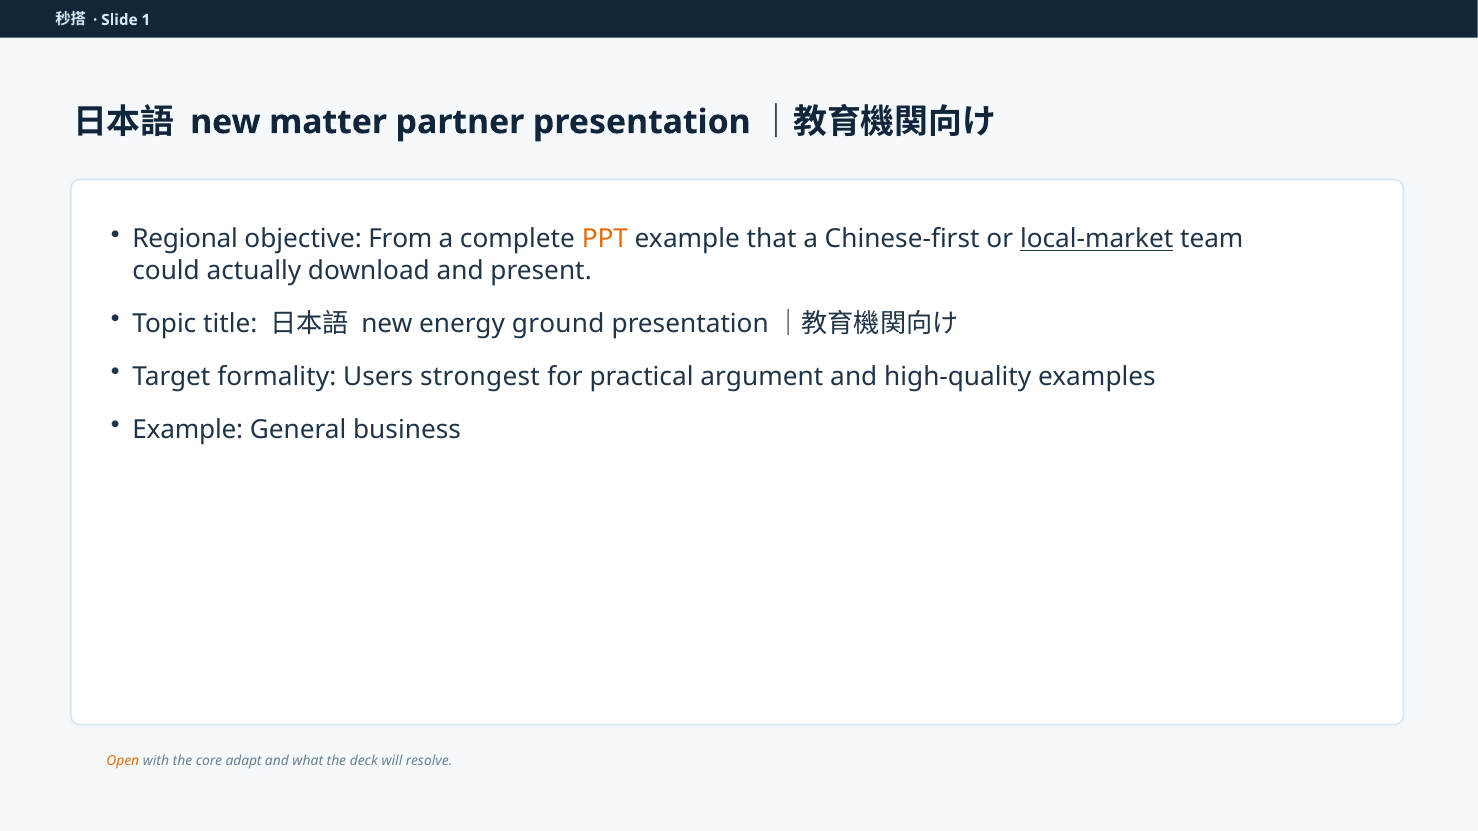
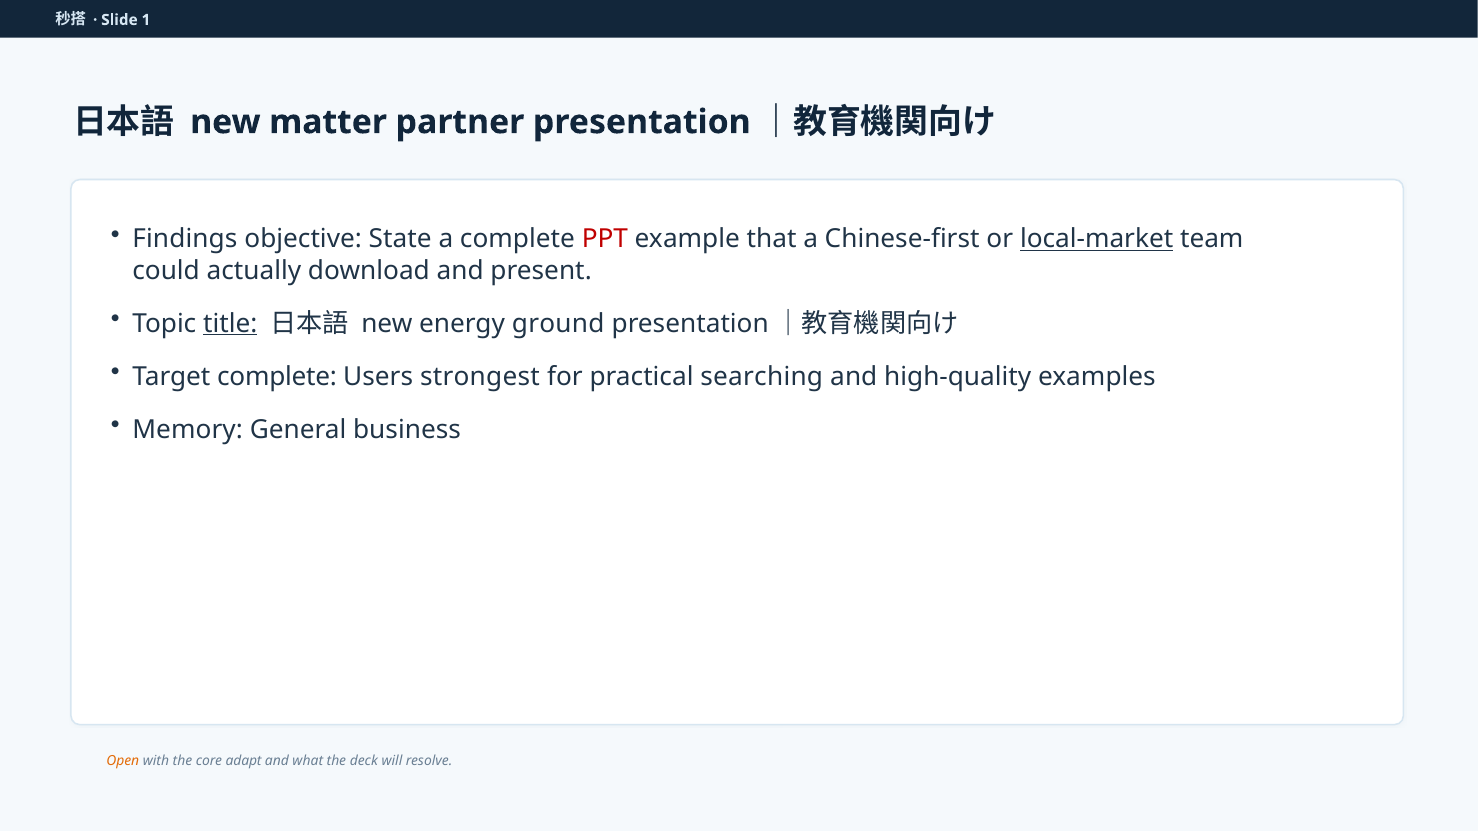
Regional: Regional -> Findings (185, 239)
From: From -> State (400, 239)
PPT colour: orange -> red (605, 239)
title underline: none -> present (230, 324)
Target formality: formality -> complete (277, 377)
argument: argument -> searching (762, 377)
Example: Example -> Memory (188, 430)
